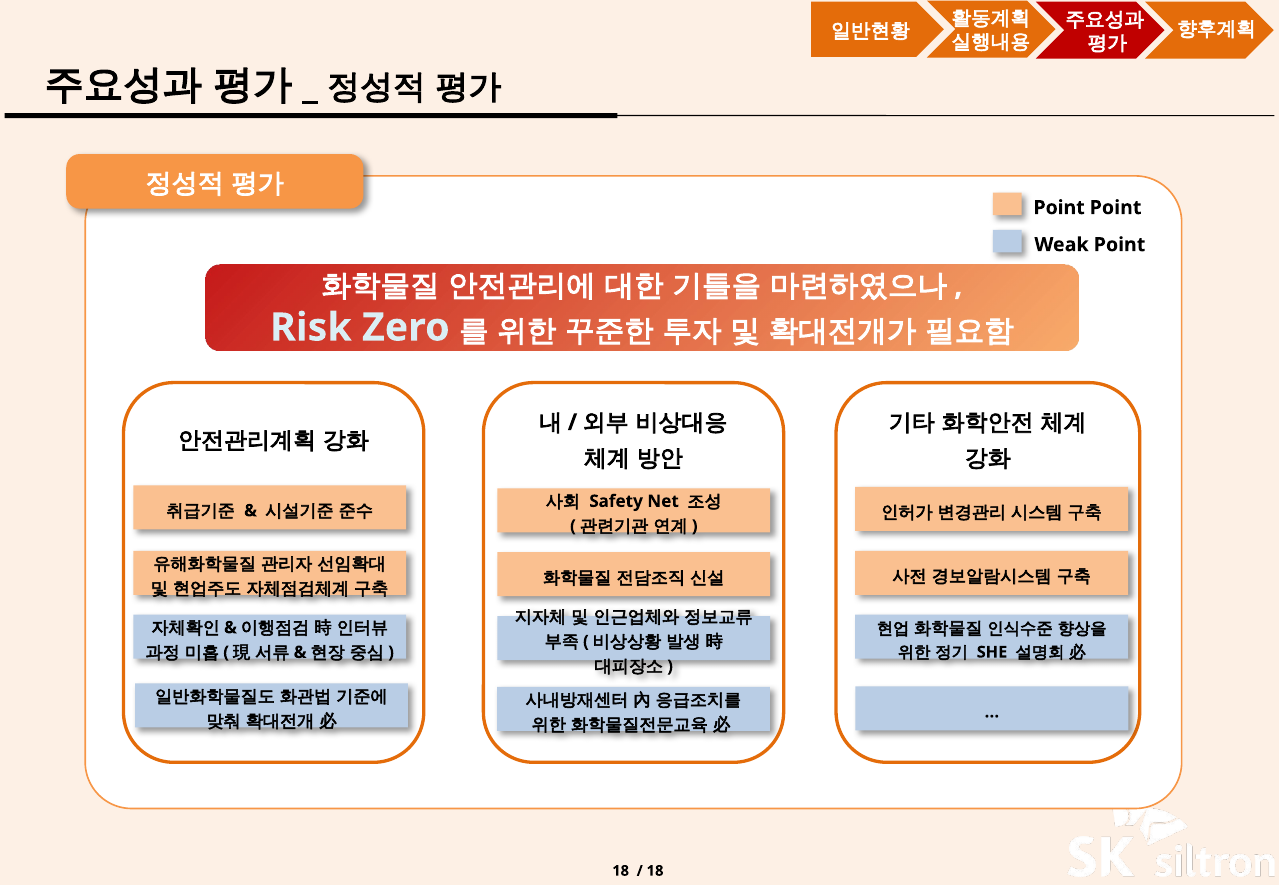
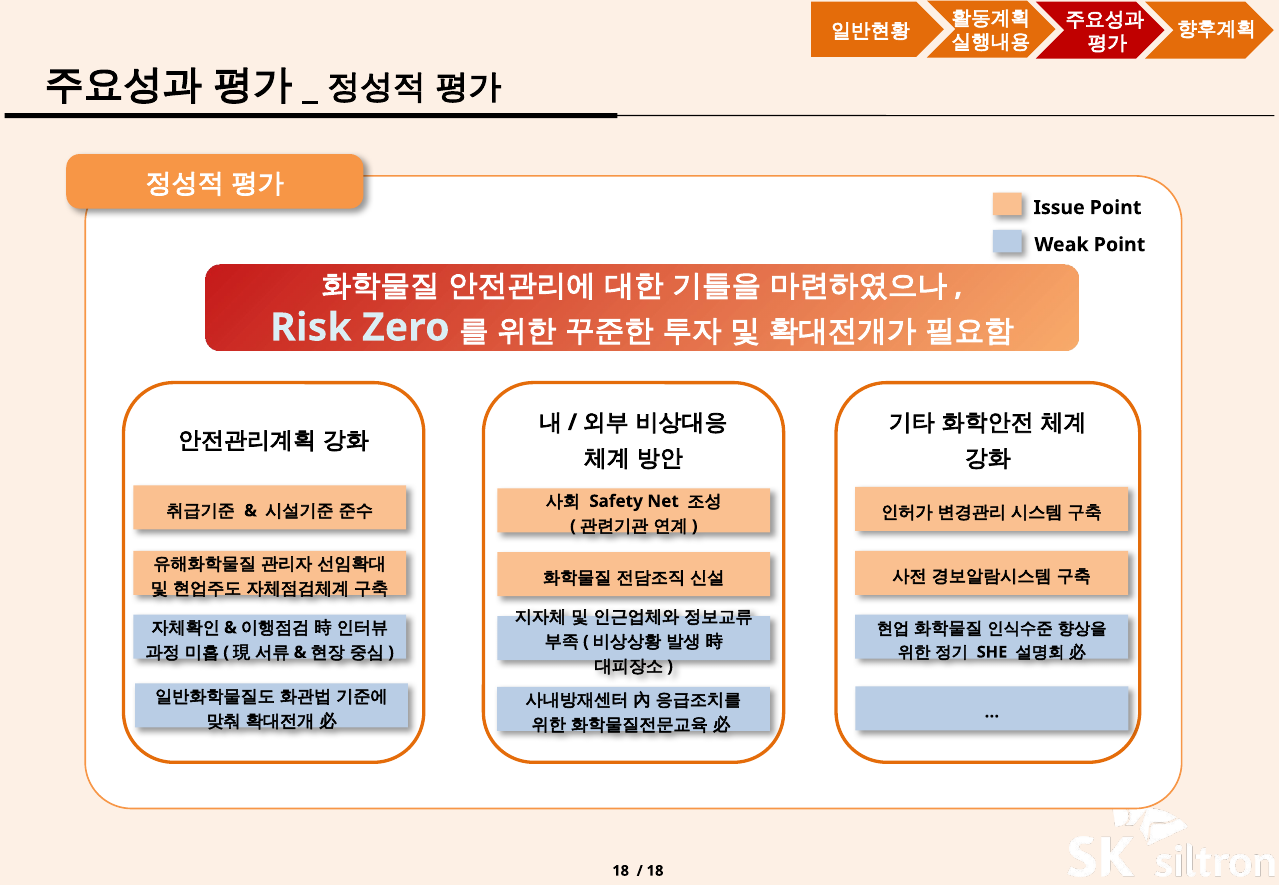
Point: Point -> Issue (1059, 208)
